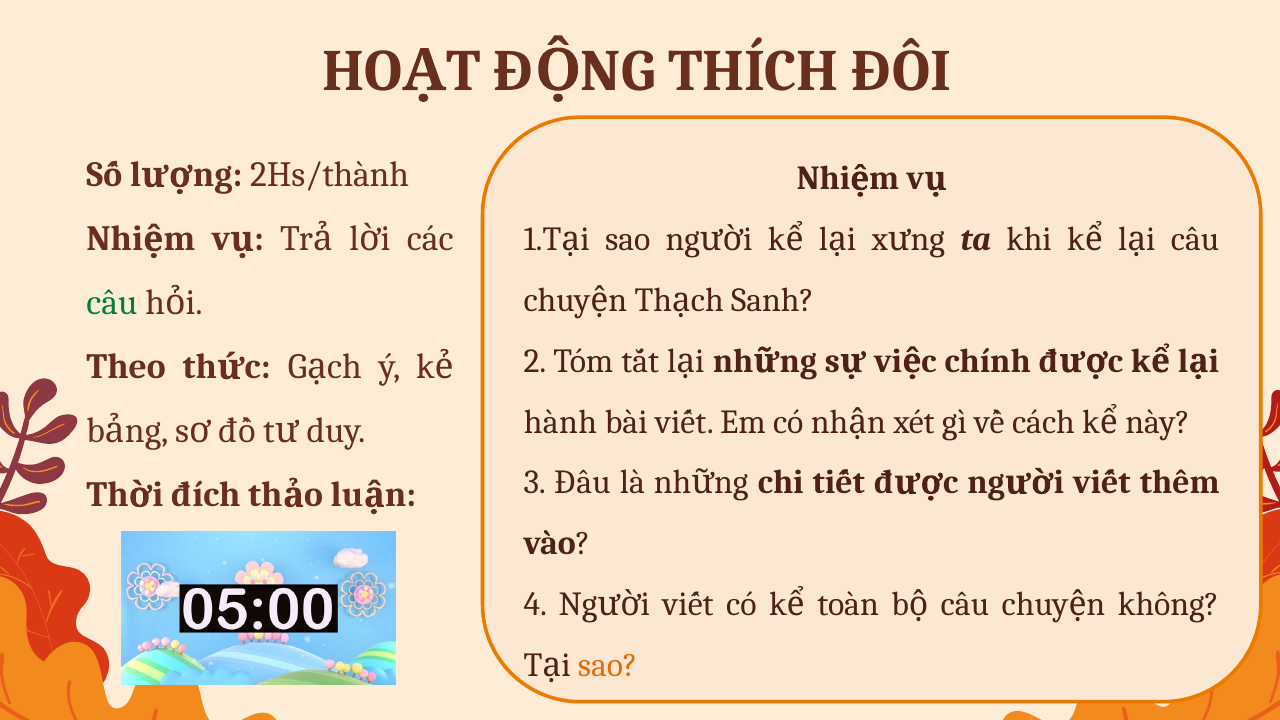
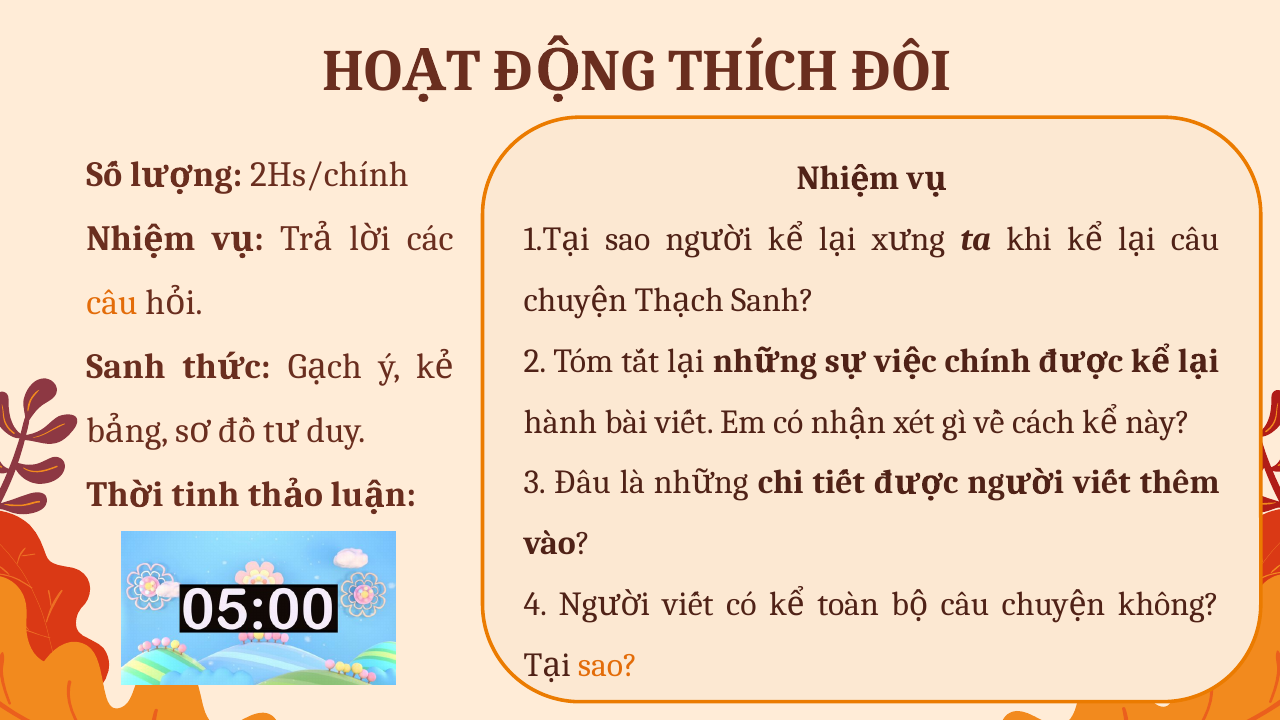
2Hs/thành: 2Hs/thành -> 2Hs/chính (329, 175)
câu colour: green -> orange (112, 303)
Theo: Theo -> Sanh (126, 367)
đích: đích -> tinh (206, 495)
